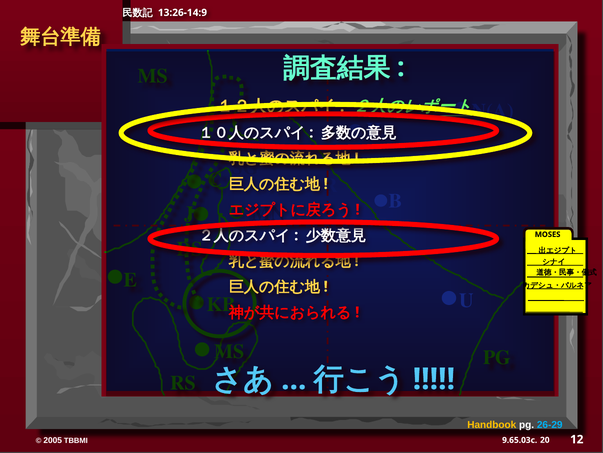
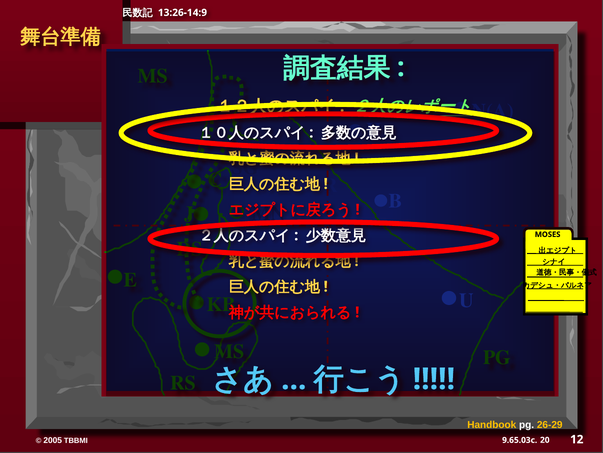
26-29 colour: light blue -> yellow (550, 424)
